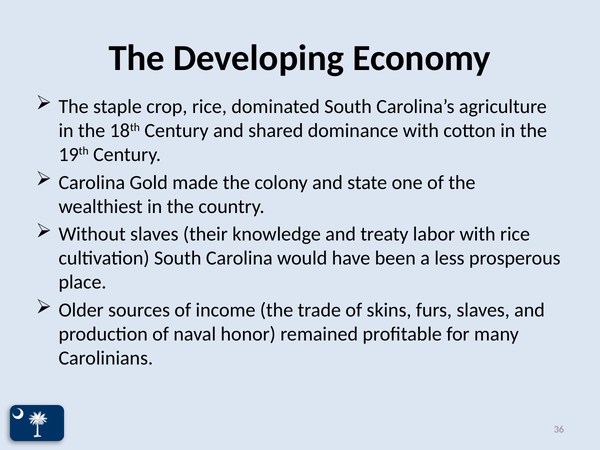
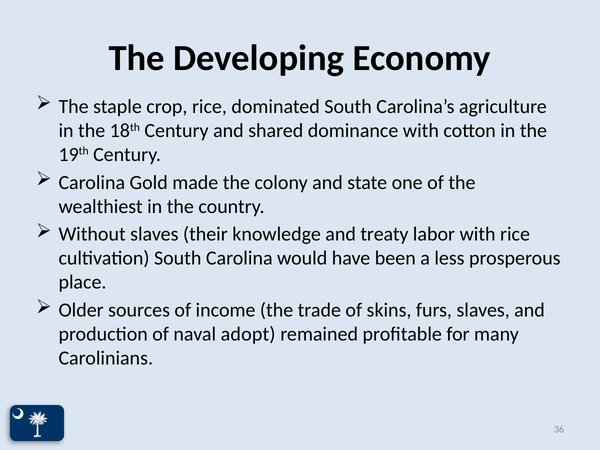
honor: honor -> adopt (248, 334)
